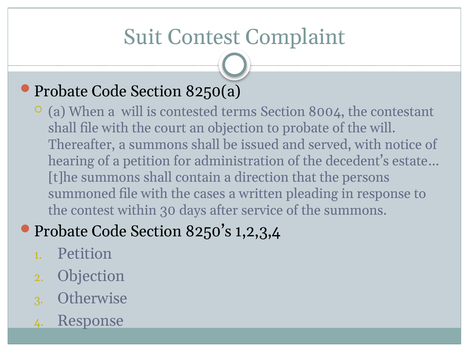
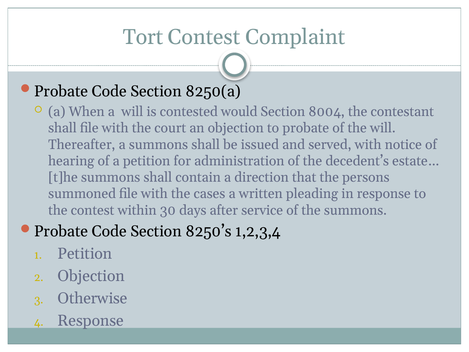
Suit: Suit -> Tort (143, 37)
terms: terms -> would (239, 112)
